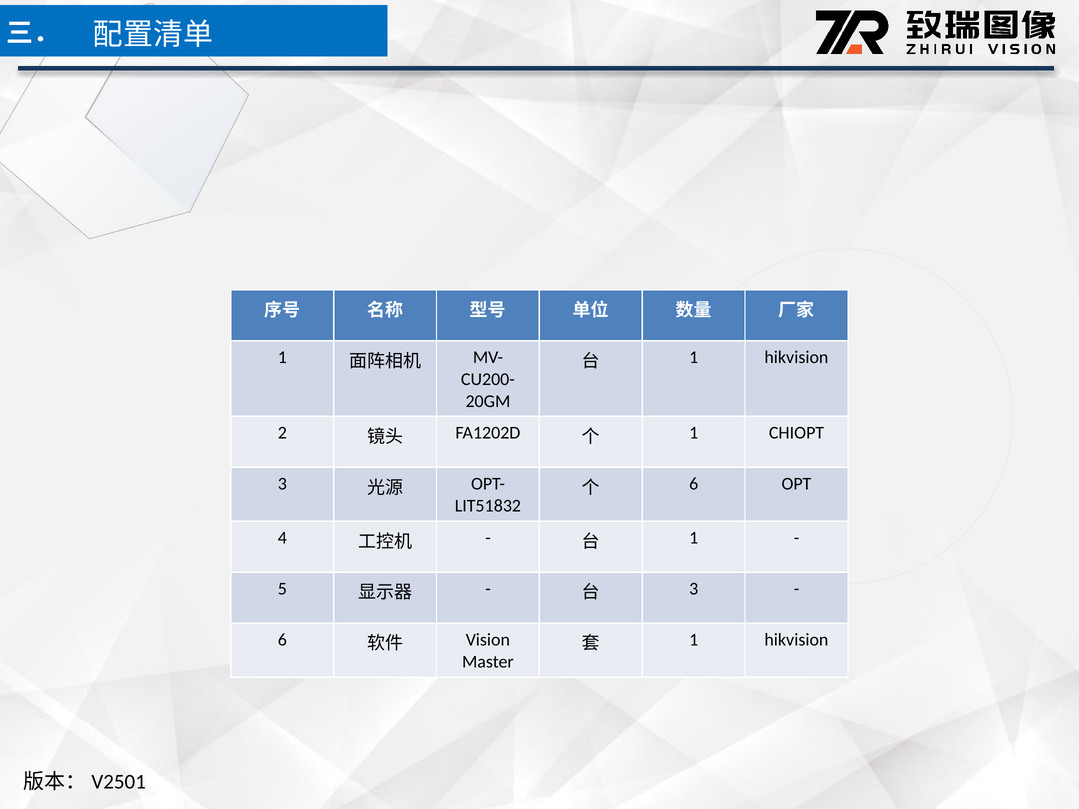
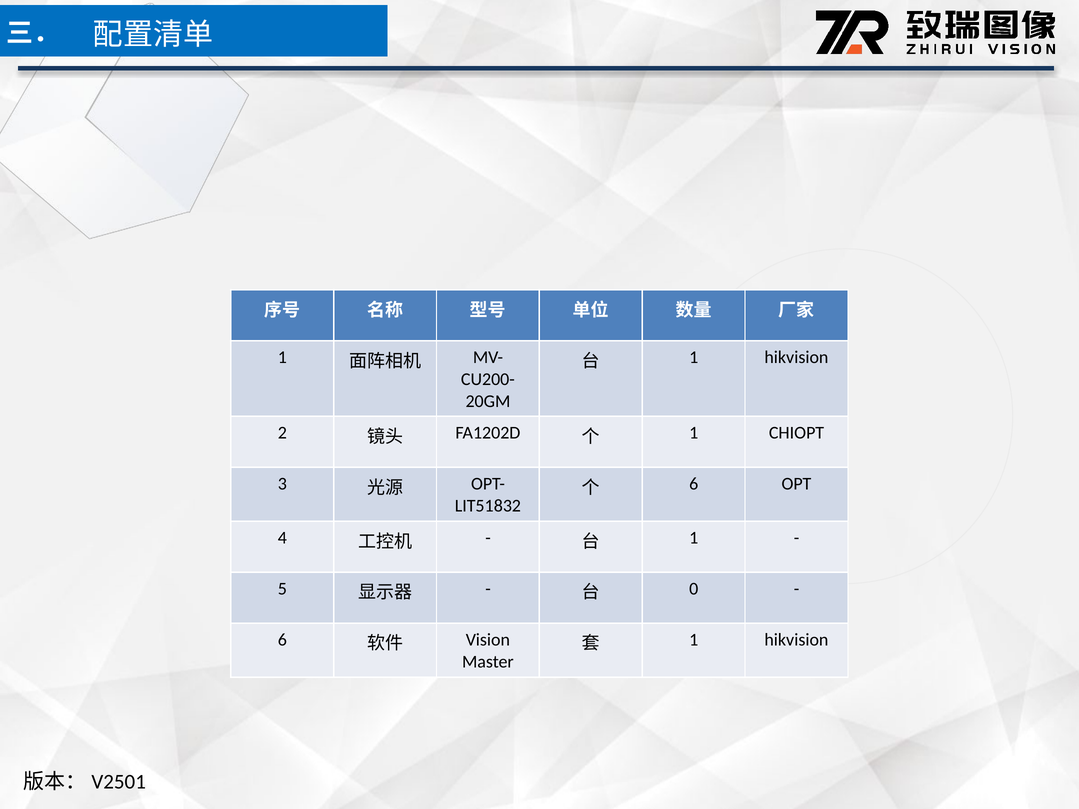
3: 3 -> 0 (694, 589)
